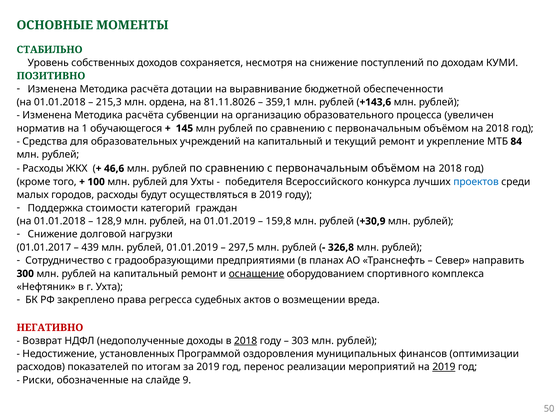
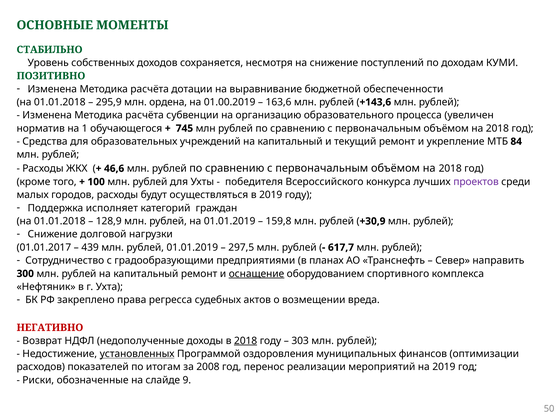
215,3: 215,3 -> 295,9 (109, 102)
81.11.8026: 81.11.8026 -> 01.00.2019 (230, 102)
359,1: 359,1 -> 163,6 (279, 102)
145: 145 -> 745 (184, 128)
проектов colour: blue -> purple (476, 182)
стоимости: стоимости -> исполняет (112, 208)
326,8: 326,8 -> 617,7 (341, 247)
установленных underline: none -> present (137, 354)
за 2019: 2019 -> 2008 (208, 367)
2019 underline: present -> none (444, 367)
